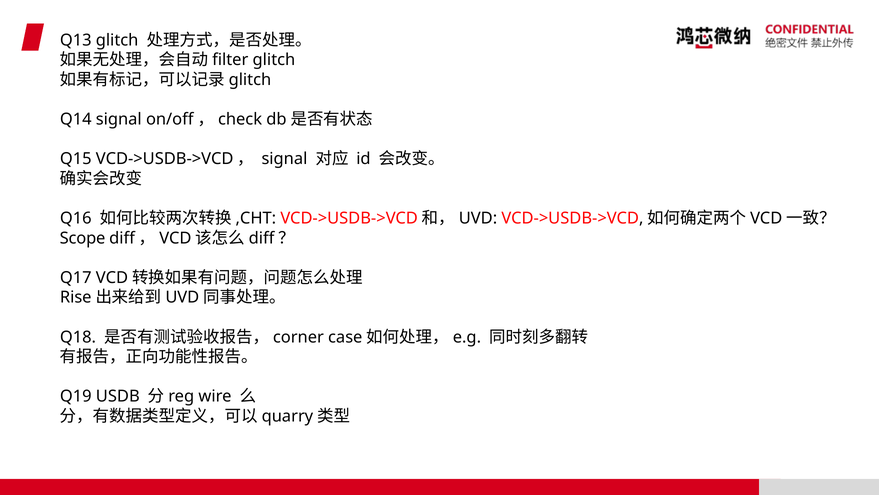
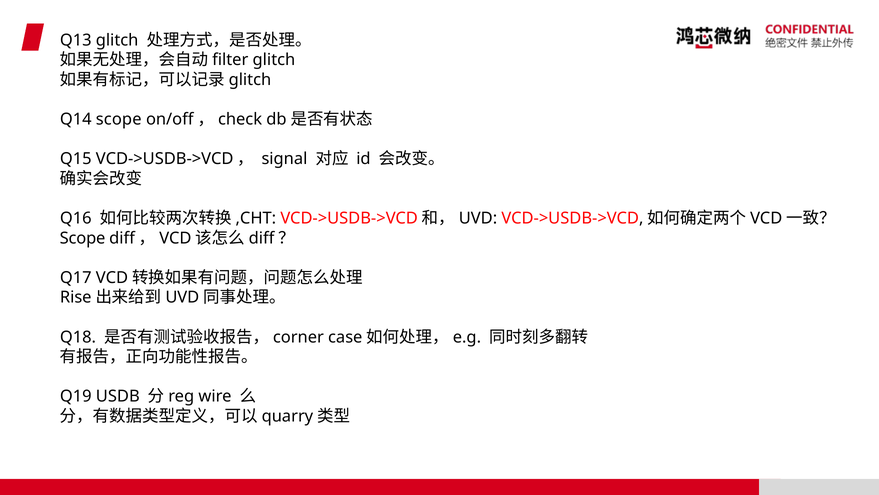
Q14 signal: signal -> scope (119, 119)
